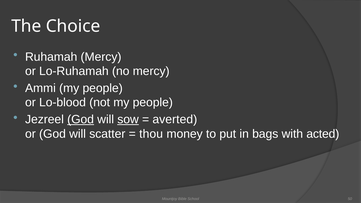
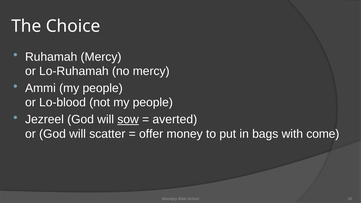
God underline: present -> none (81, 119)
thou: thou -> offer (151, 134)
acted: acted -> come (323, 134)
